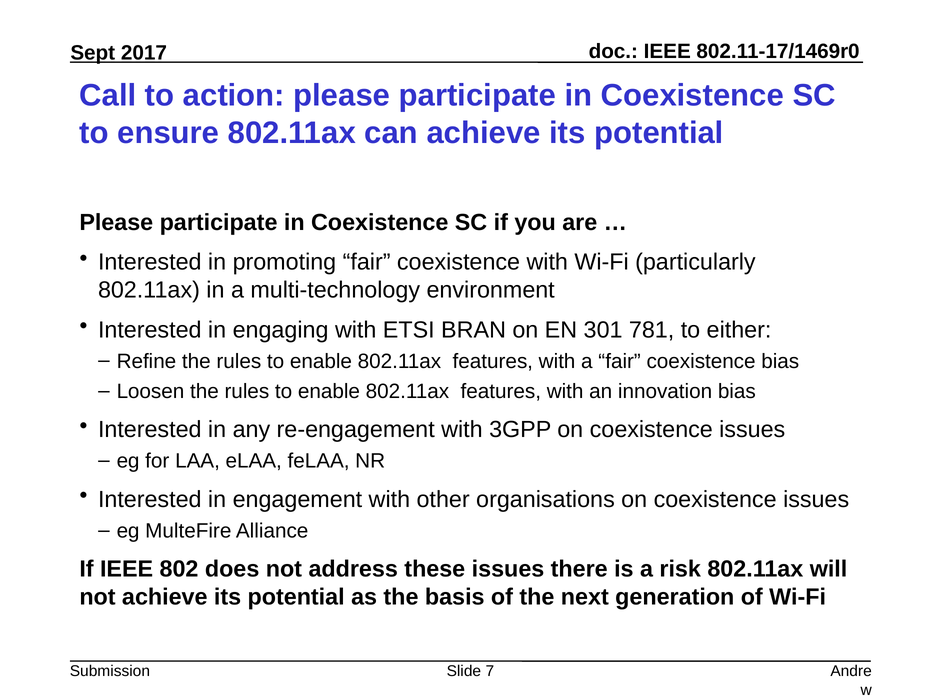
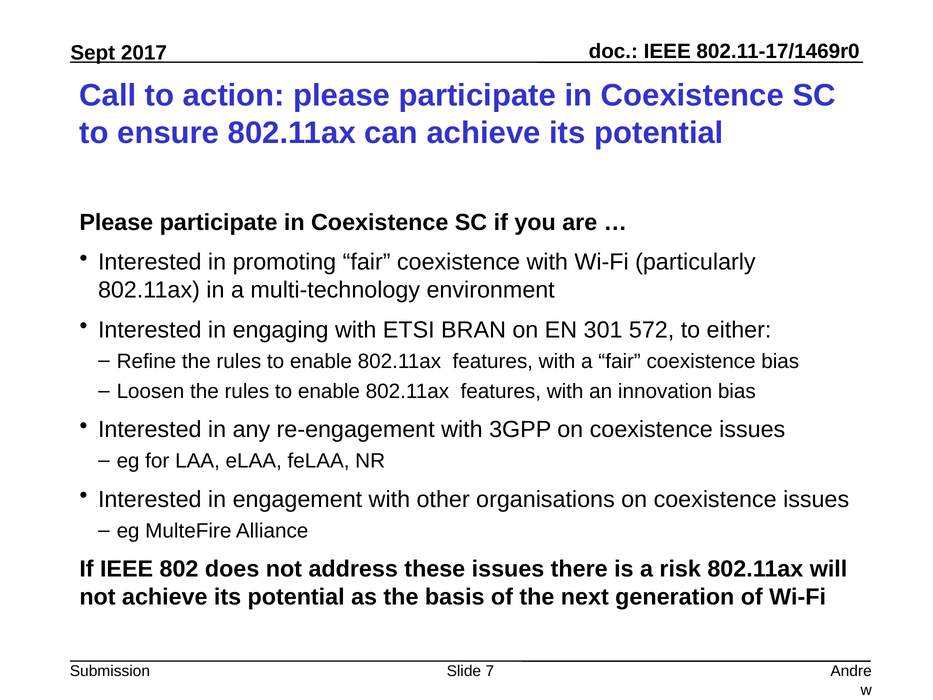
781: 781 -> 572 (652, 330)
